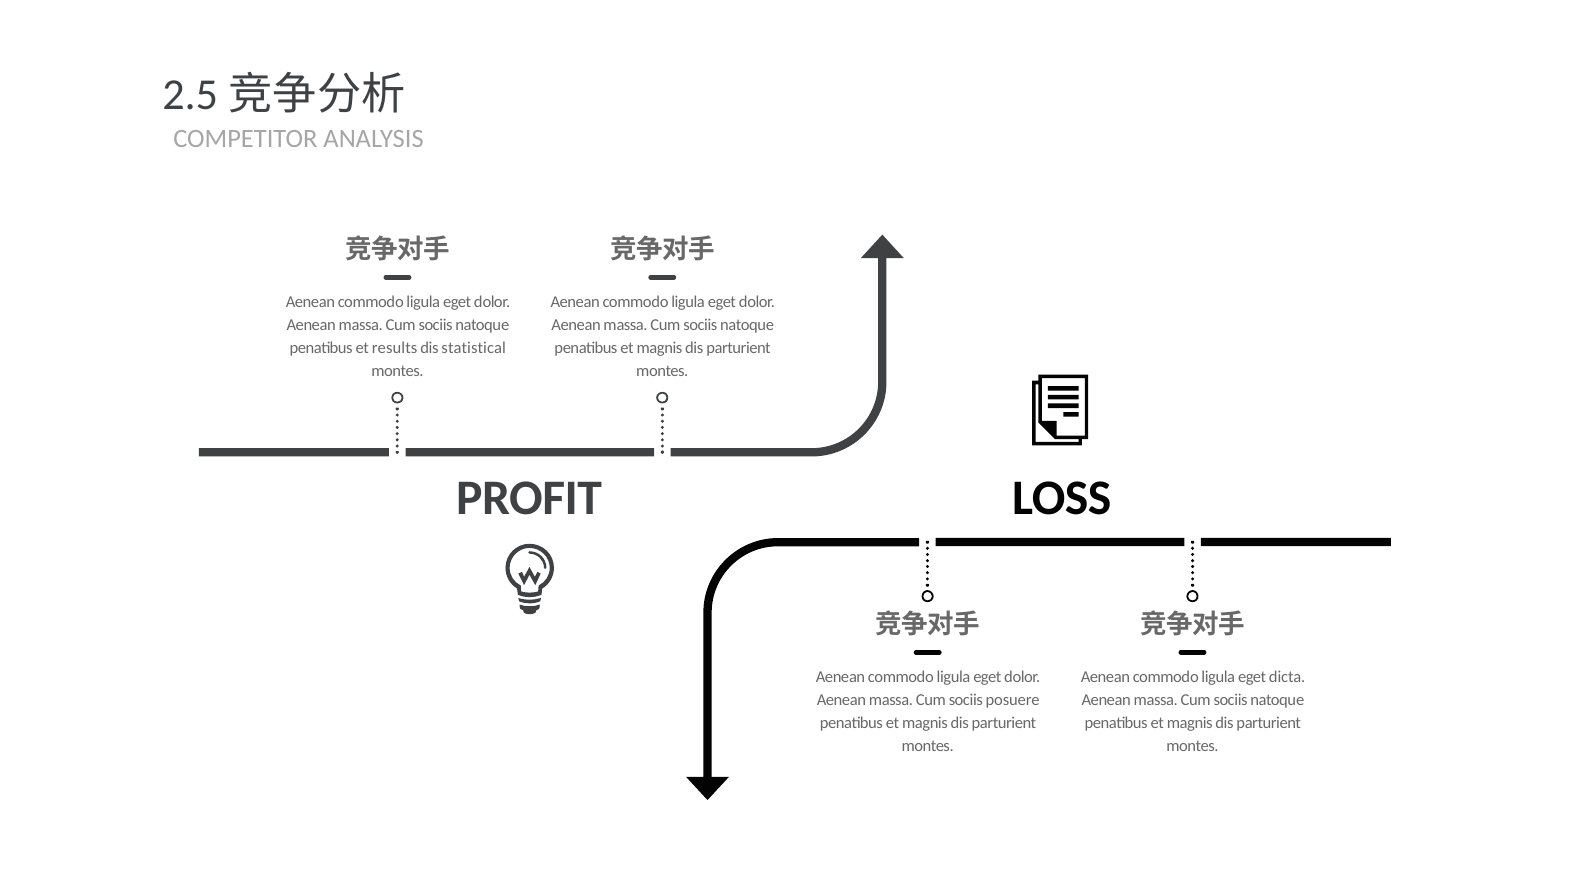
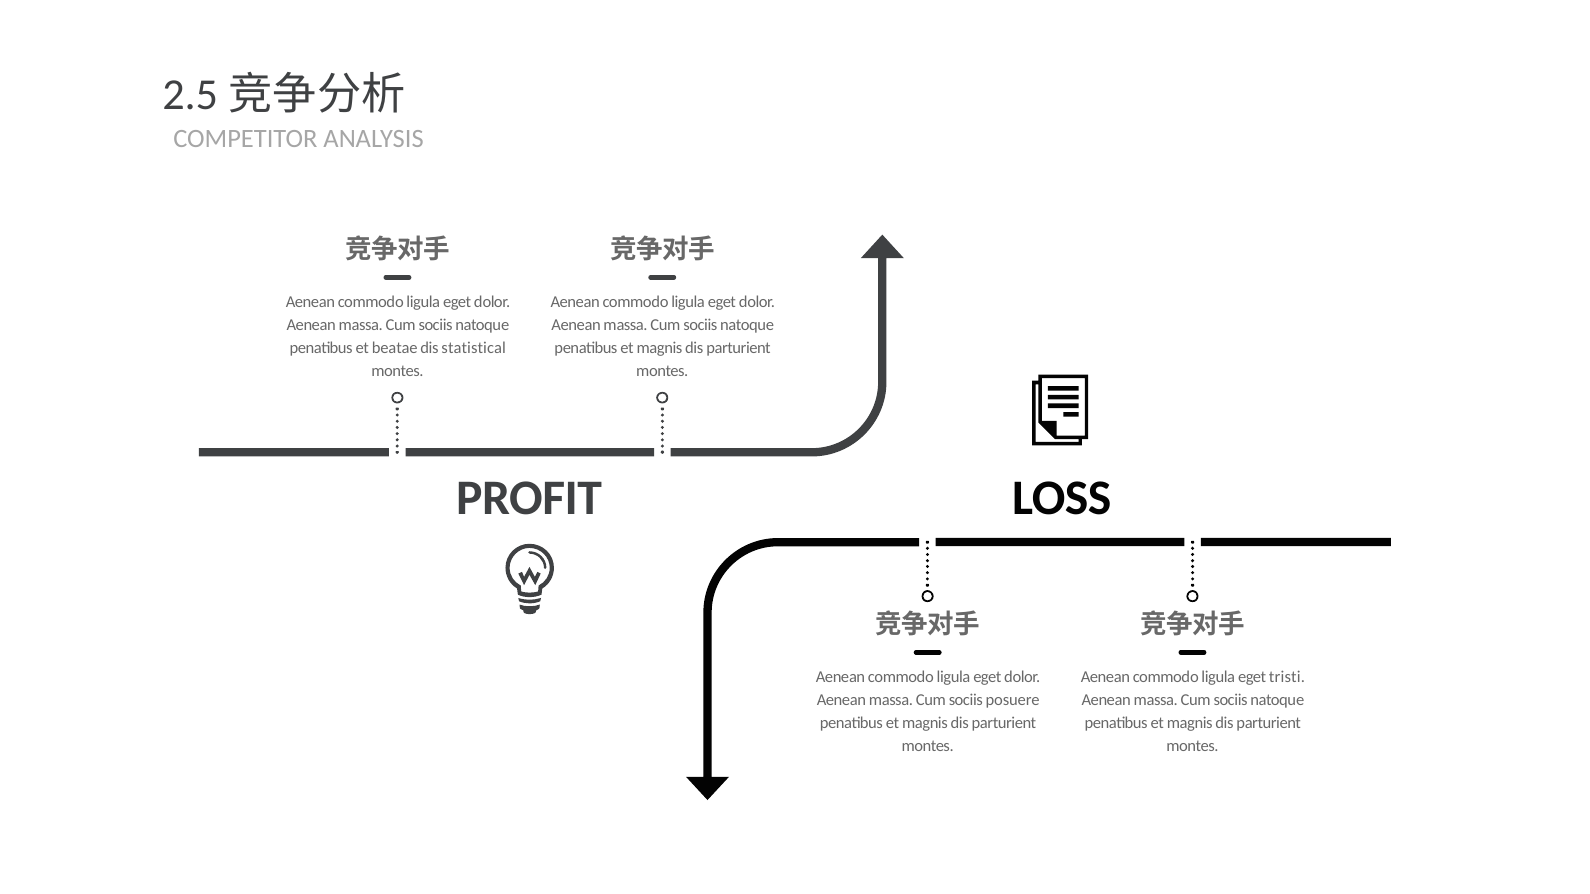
results: results -> beatae (395, 348)
dicta: dicta -> tristi (1287, 677)
